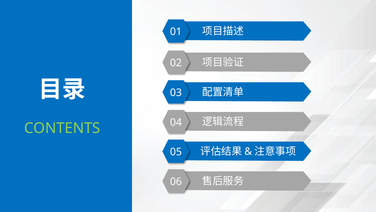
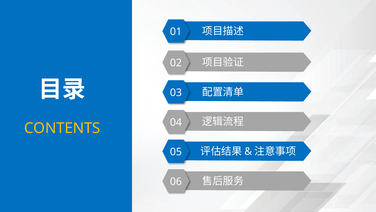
CONTENTS colour: light green -> yellow (62, 128)
